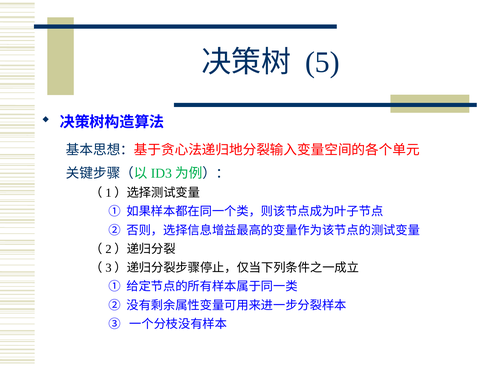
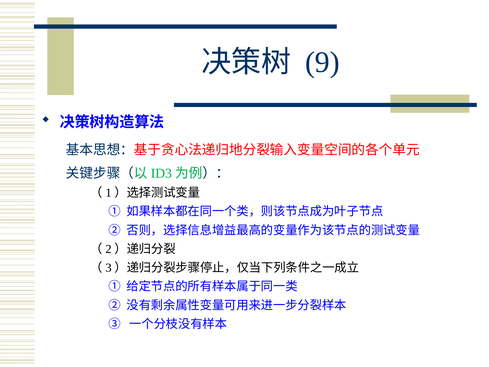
5: 5 -> 9 (322, 62)
